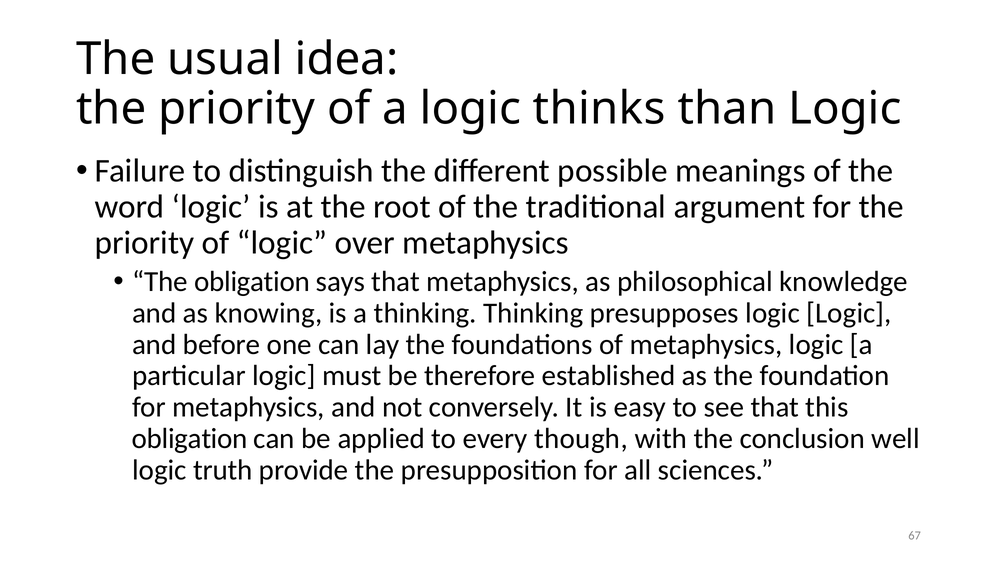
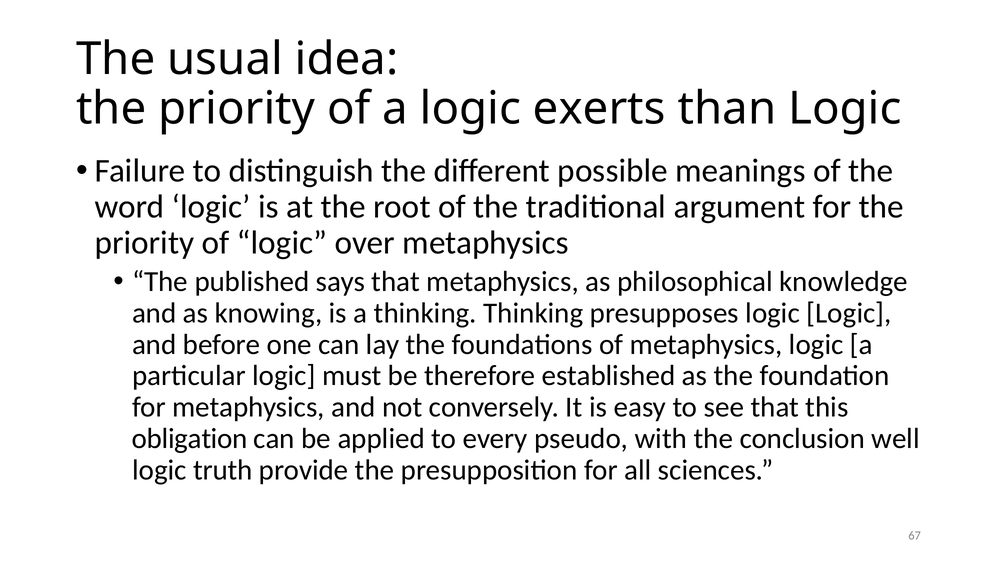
thinks: thinks -> exerts (599, 108)
The obligation: obligation -> published (252, 281)
though: though -> pseudo (581, 439)
